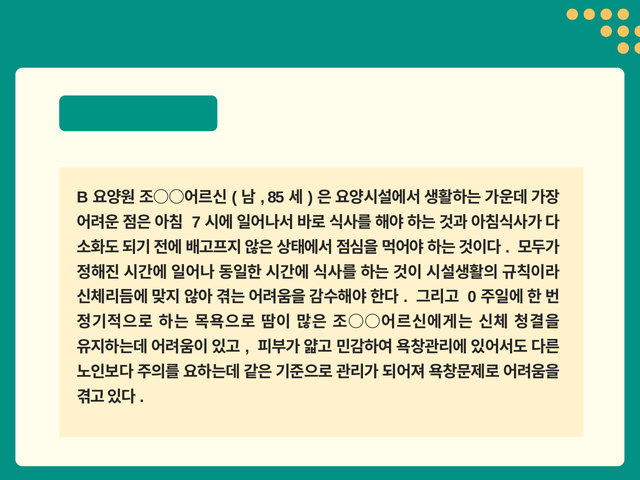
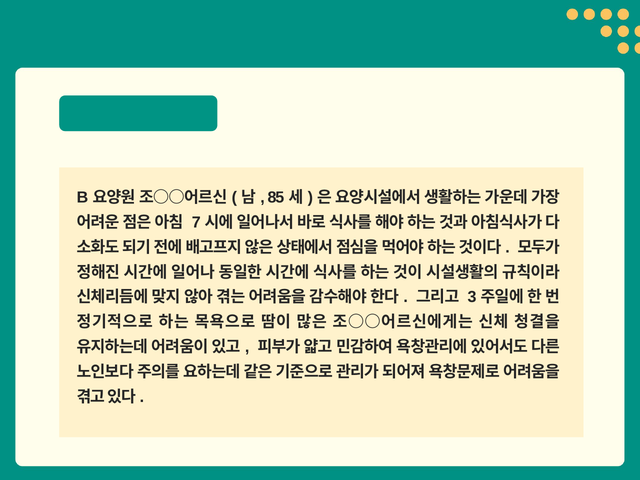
0: 0 -> 3 (472, 297)
